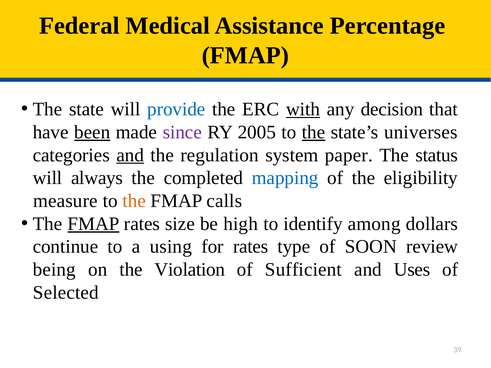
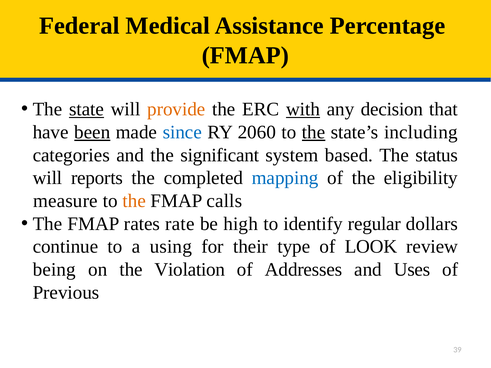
state underline: none -> present (87, 109)
provide colour: blue -> orange (176, 109)
since colour: purple -> blue (182, 132)
2005: 2005 -> 2060 (257, 132)
universes: universes -> including (421, 132)
and underline: present -> none (130, 155)
regulation: regulation -> significant (220, 155)
paper: paper -> based (349, 155)
always: always -> reports (97, 178)
FMAP underline: present -> none (94, 224)
size: size -> rate (180, 224)
among: among -> regular (374, 224)
for rates: rates -> their (251, 247)
SOON: SOON -> LOOK (371, 247)
Sufficient: Sufficient -> Addresses (304, 270)
Selected: Selected -> Previous (66, 293)
